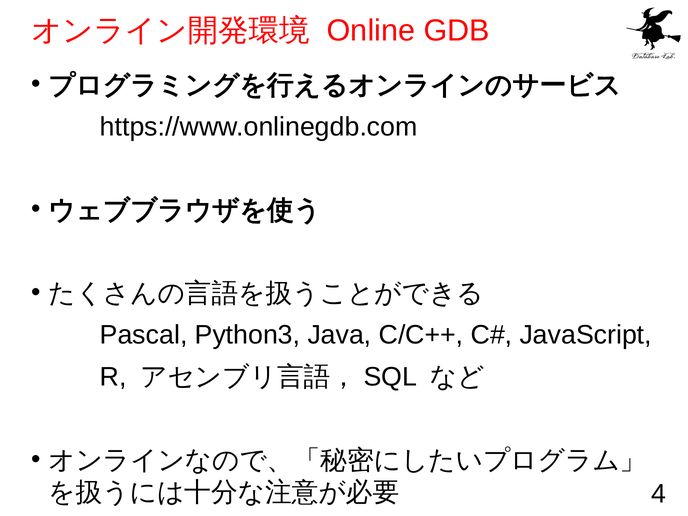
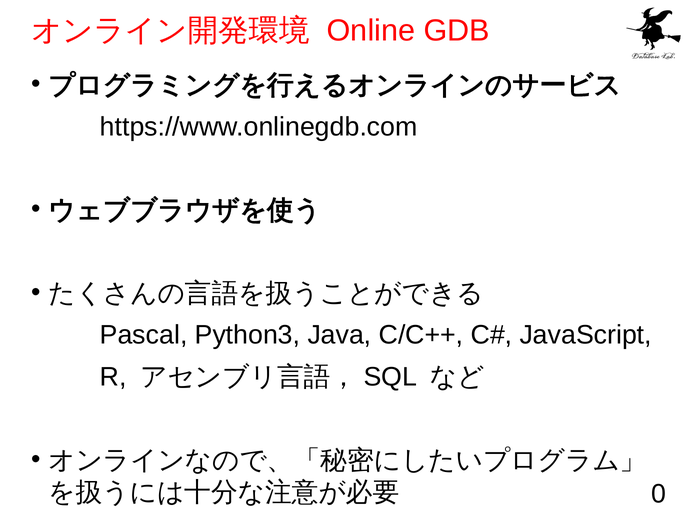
4: 4 -> 0 (659, 494)
